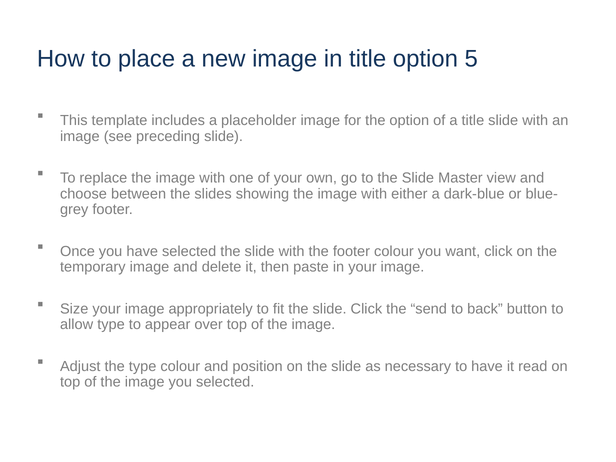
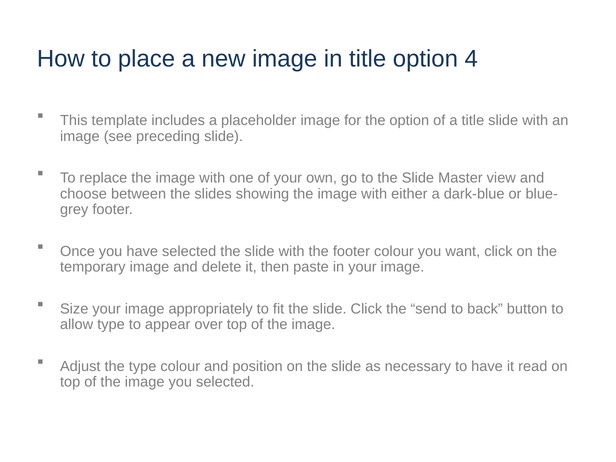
5: 5 -> 4 (471, 59)
